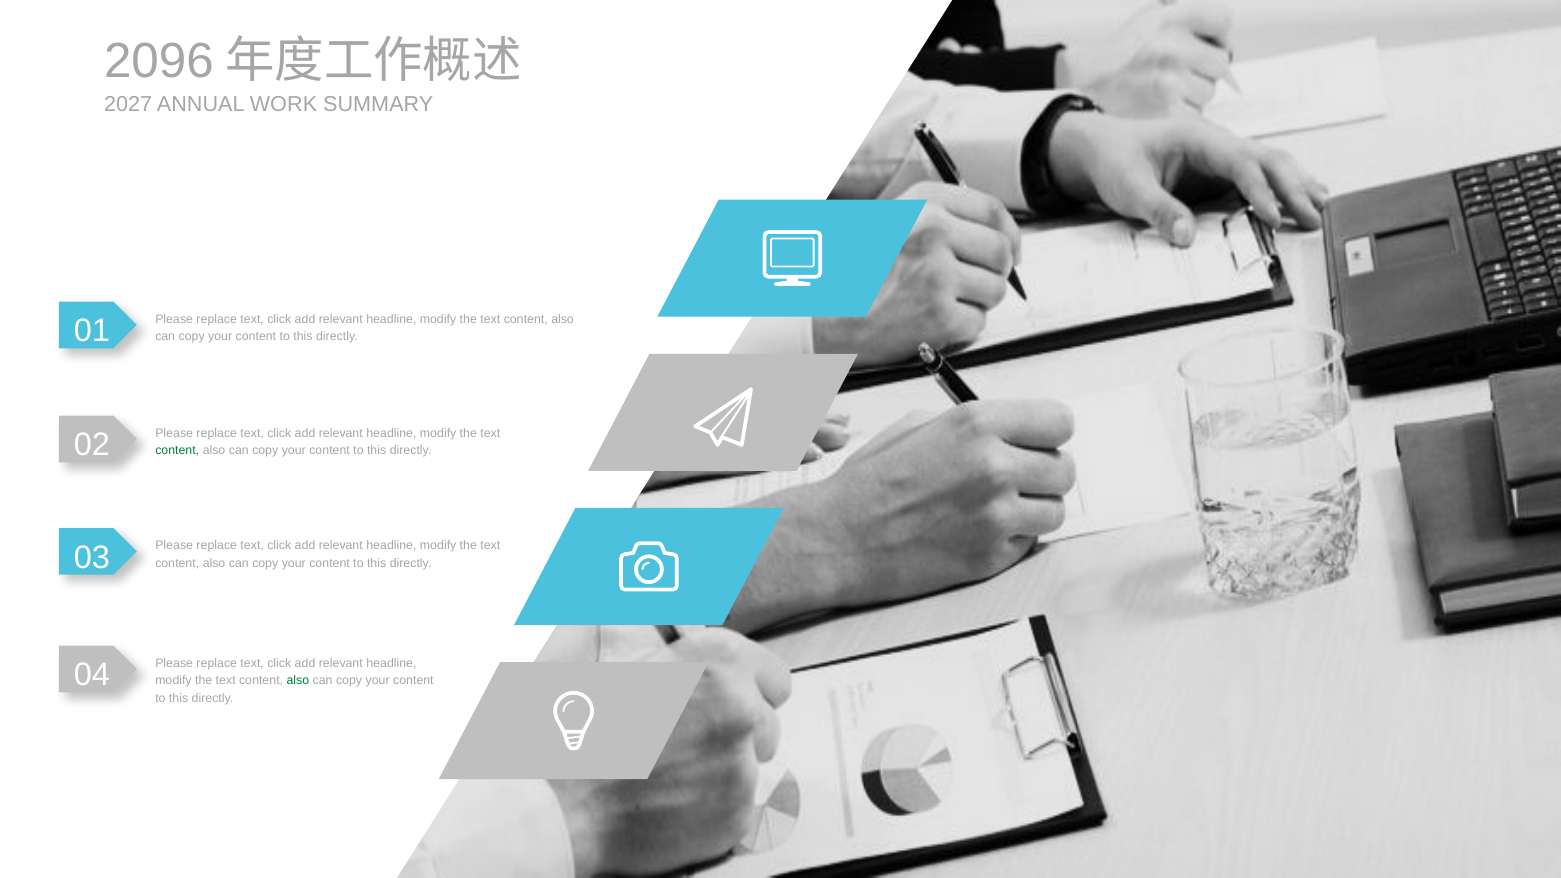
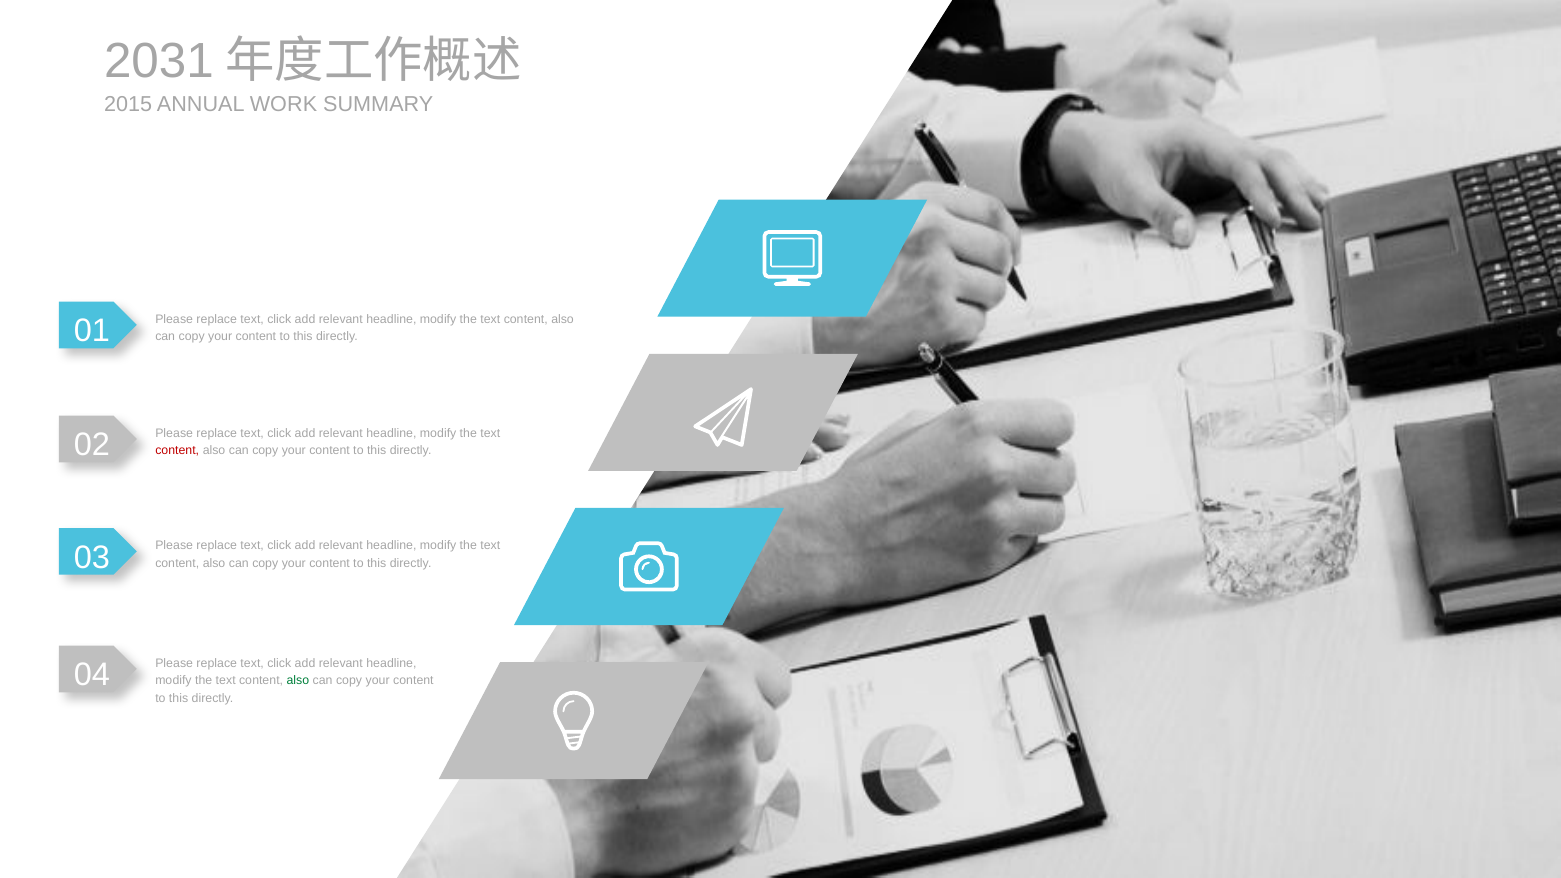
2096: 2096 -> 2031 (159, 62)
2027: 2027 -> 2015 (128, 105)
content colour: green -> red (177, 451)
